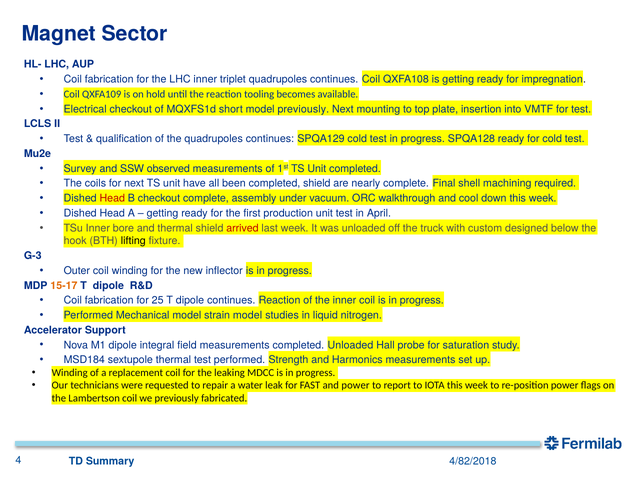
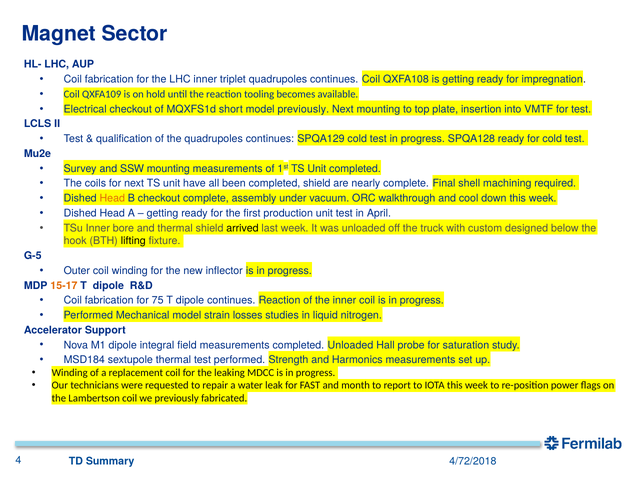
SSW observed: observed -> mounting (168, 169)
Head colour: red -> orange (112, 198)
arrived colour: red -> black (242, 228)
G-3: G-3 -> G-5 (33, 256)
25: 25 -> 75 (158, 300)
strain model: model -> losses (248, 315)
and power: power -> month (356, 385)
4/82/2018: 4/82/2018 -> 4/72/2018 (473, 461)
